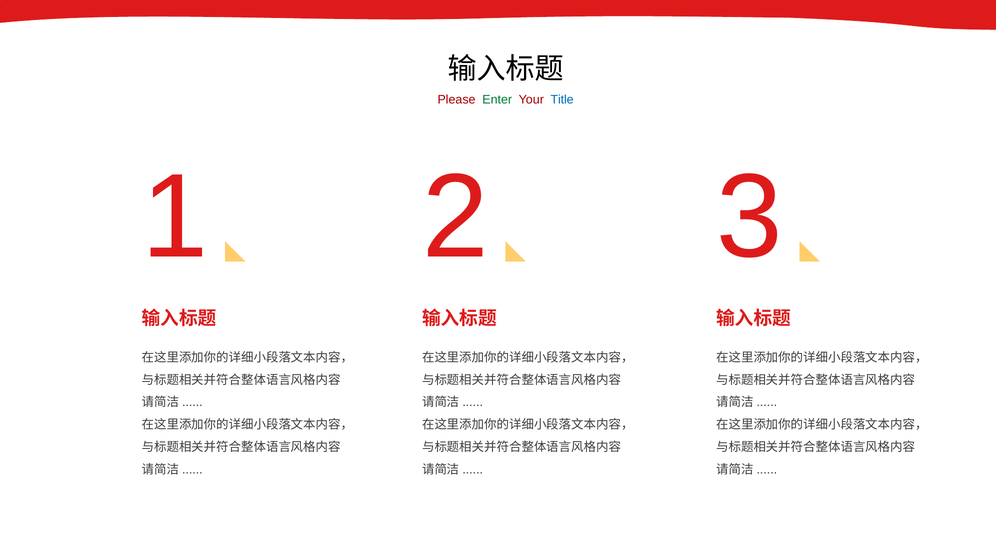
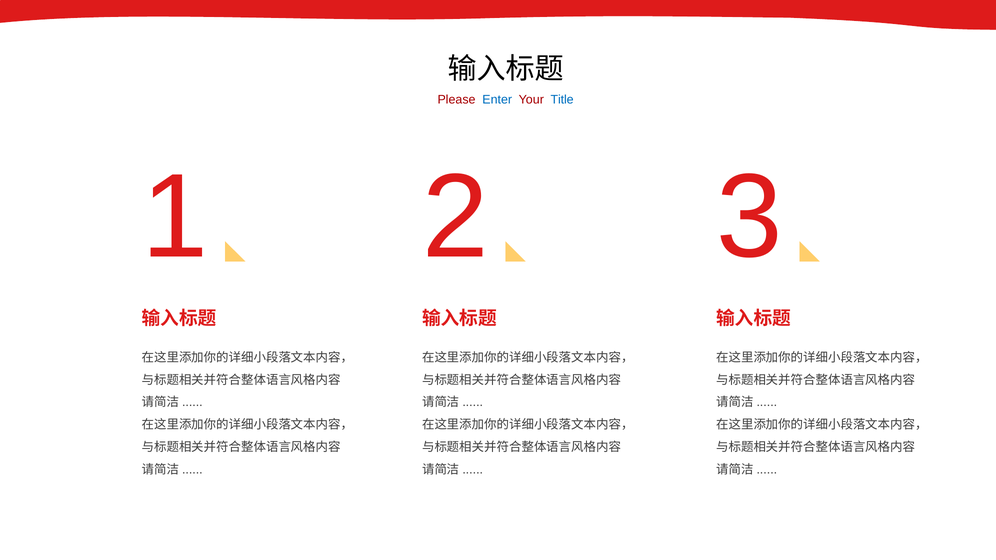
Enter colour: green -> blue (497, 100)
